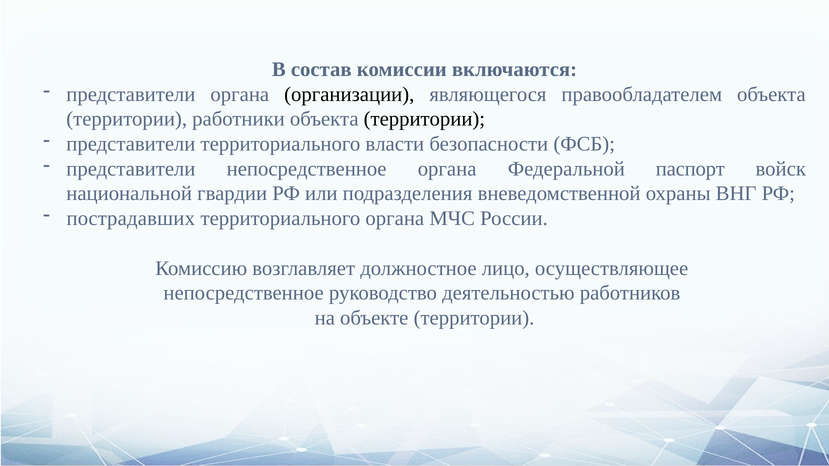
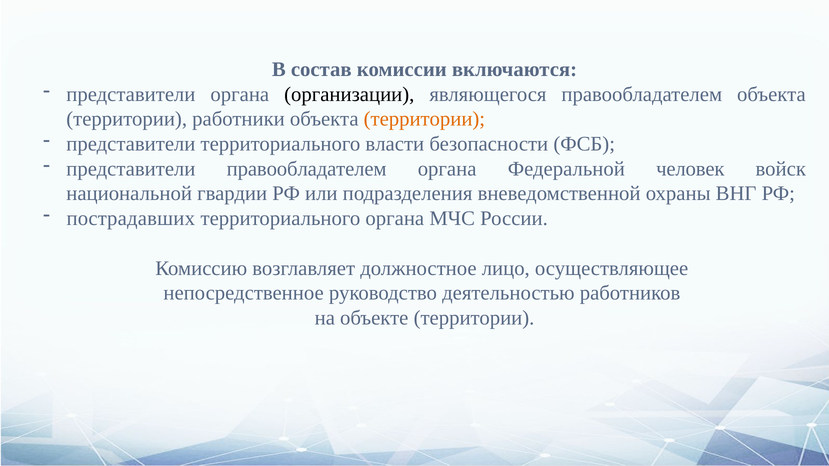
территории colour: black -> orange (424, 119)
представители непосредственное: непосредственное -> правообладателем (307, 169)
паспорт: паспорт -> человек (690, 169)
